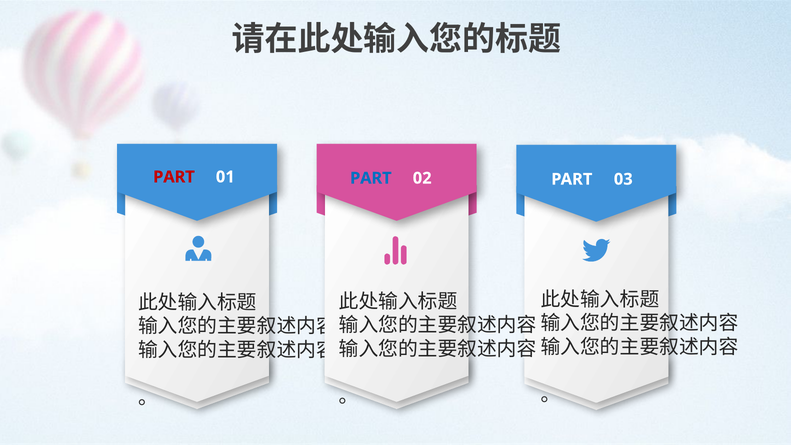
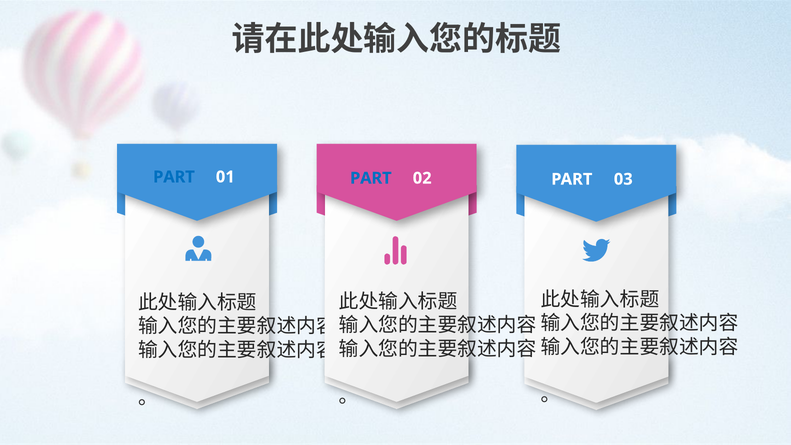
PART colour: red -> blue (174, 177)
